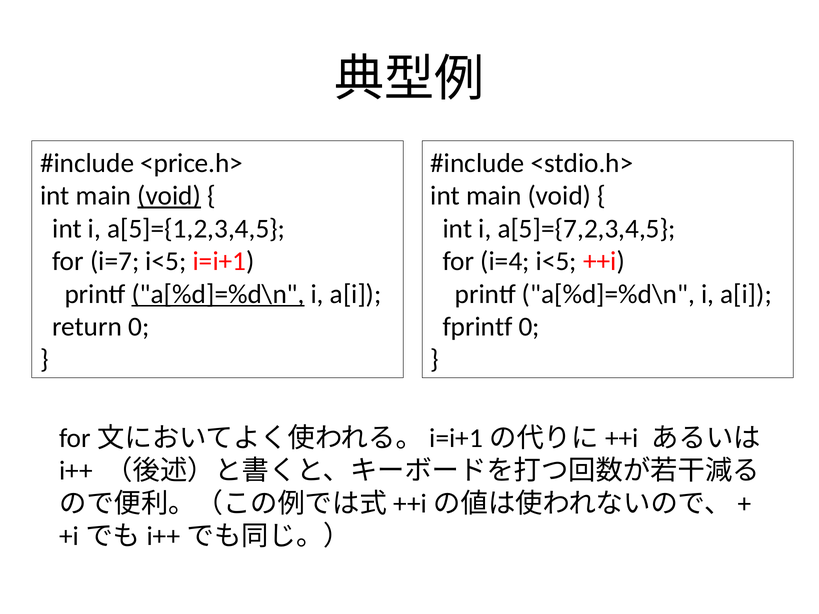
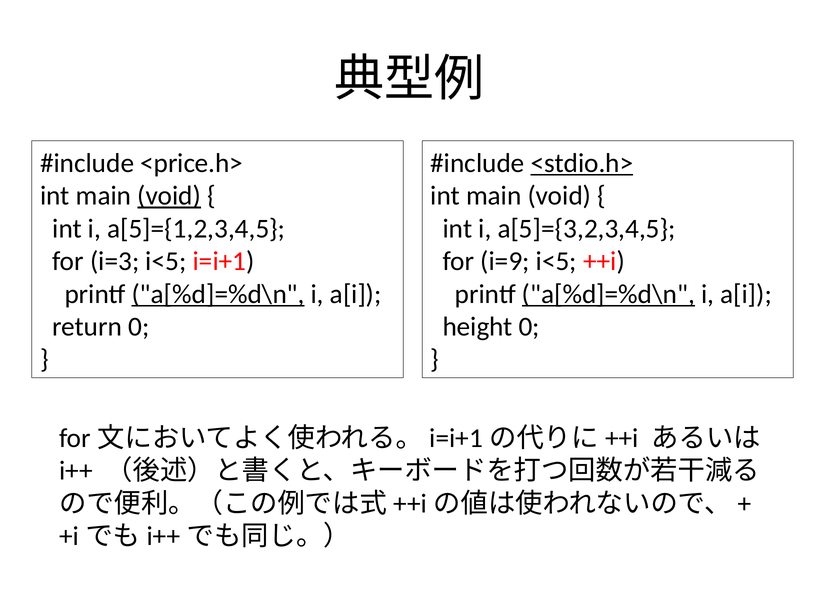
<stdio.h> underline: none -> present (582, 163)
a[5]={7,2,3,4,5: a[5]={7,2,3,4,5 -> a[5]={3,2,3,4,5 (587, 229)
i=7: i=7 -> i=3 (115, 261)
i=4: i=4 -> i=9 (505, 261)
a[%d]=%d\n underline: none -> present (608, 294)
fprintf: fprintf -> height (478, 327)
